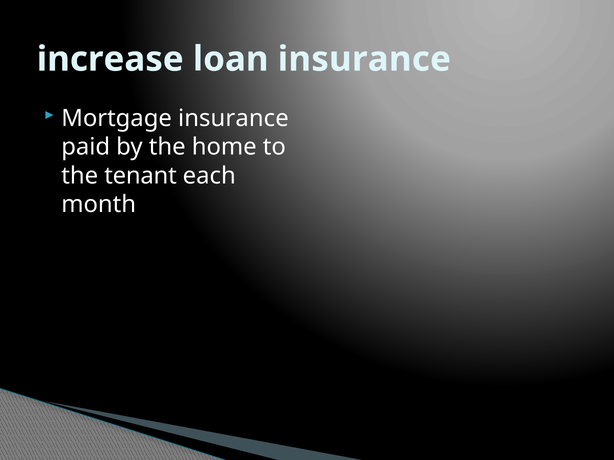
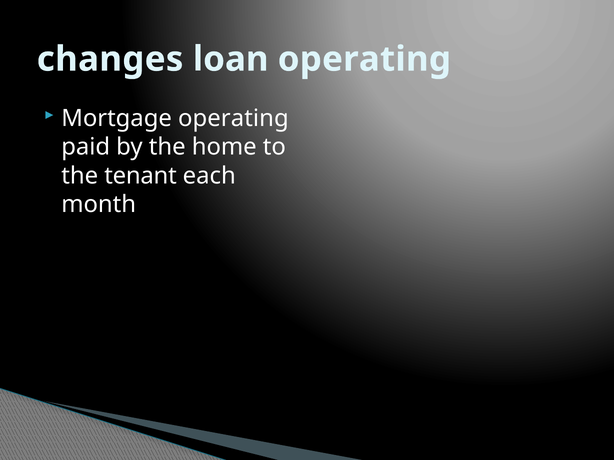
increase: increase -> changes (110, 59)
loan insurance: insurance -> operating (364, 59)
Mortgage insurance: insurance -> operating (233, 118)
